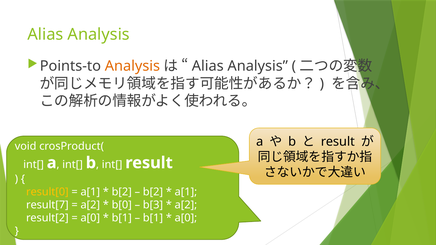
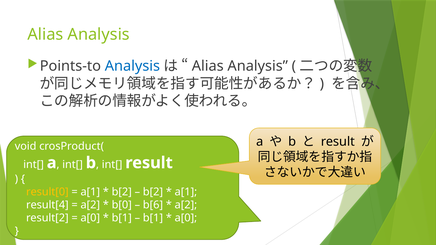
Analysis colour: orange -> blue (132, 66)
result[7: result[7 -> result[4 (47, 205)
b[3: b[3 -> b[6 (153, 205)
